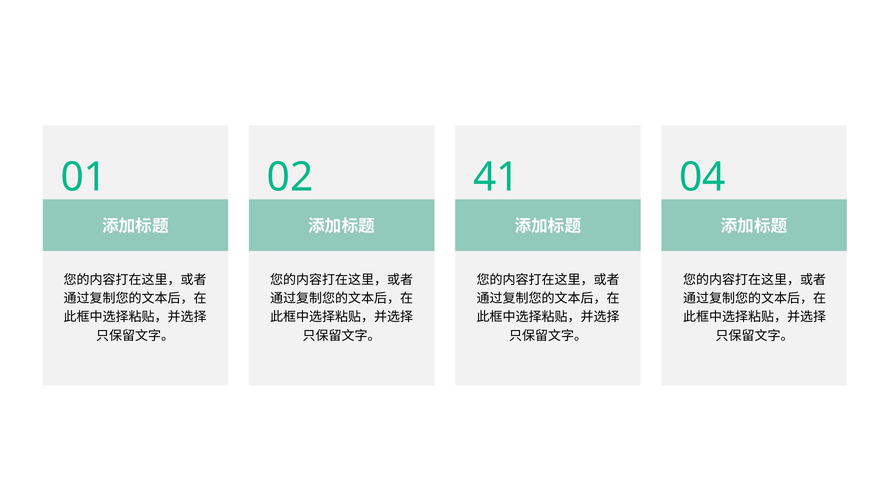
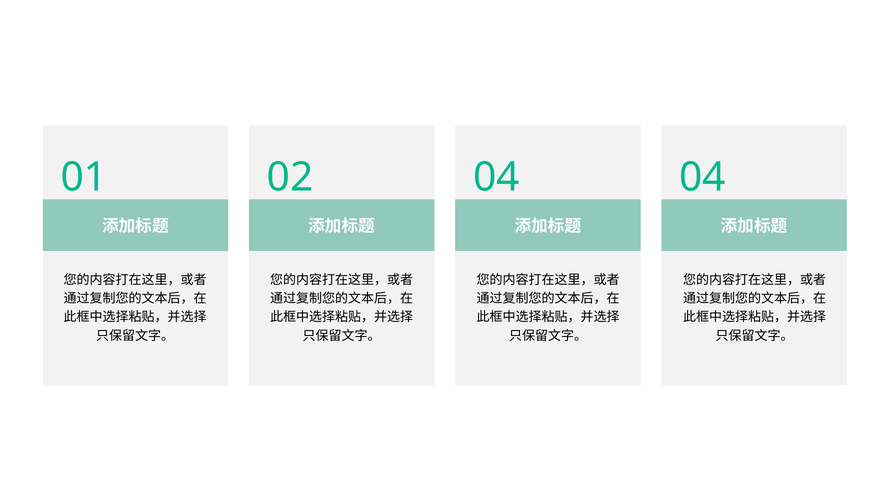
02 41: 41 -> 04 (496, 178)
